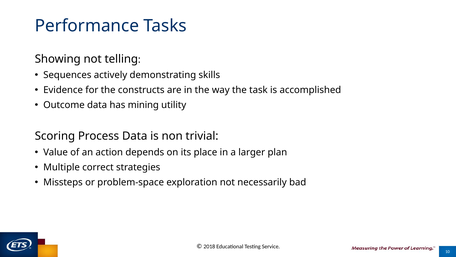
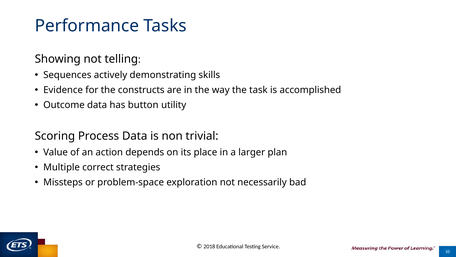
mining: mining -> button (143, 105)
